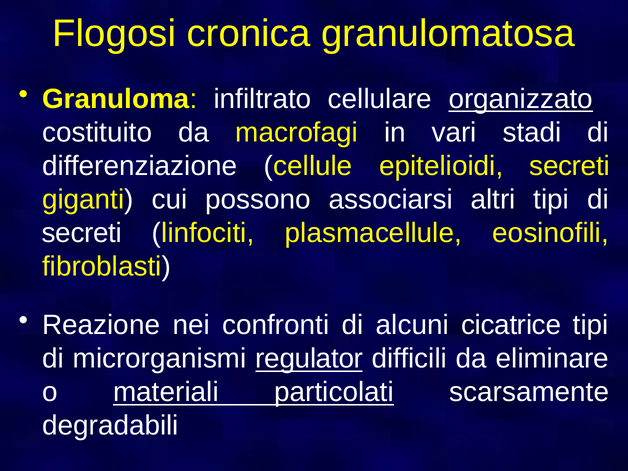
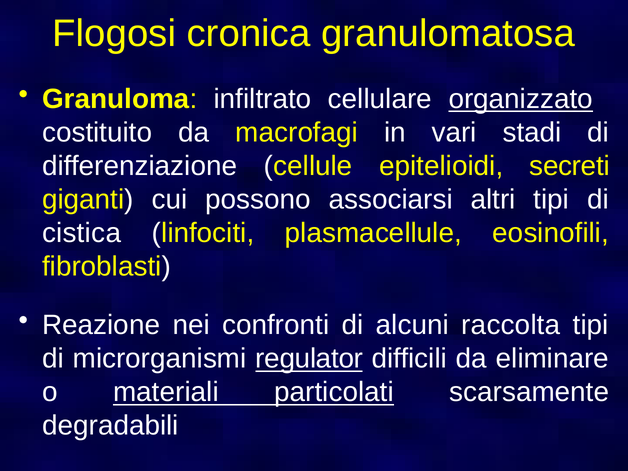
secreti: secreti -> cistica (82, 233)
cicatrice: cicatrice -> raccolta (511, 325)
